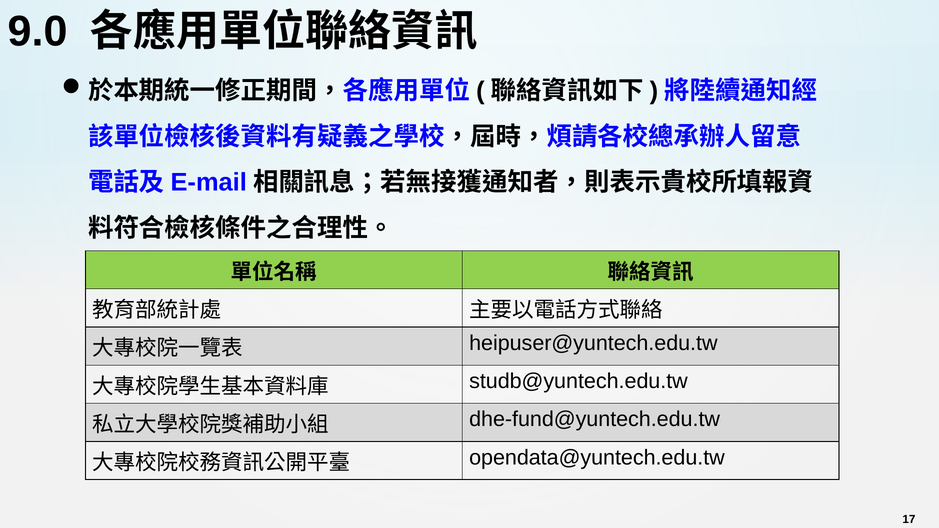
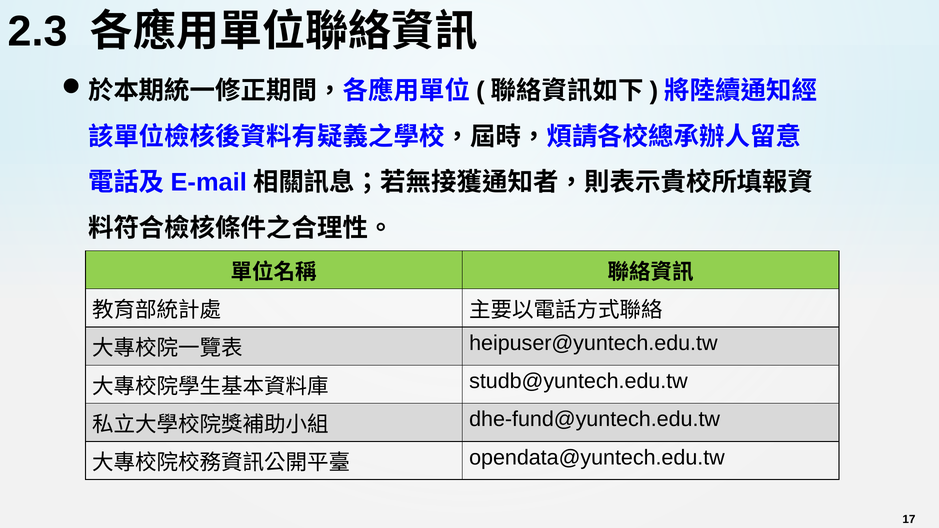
9.0: 9.0 -> 2.3 (38, 32)
